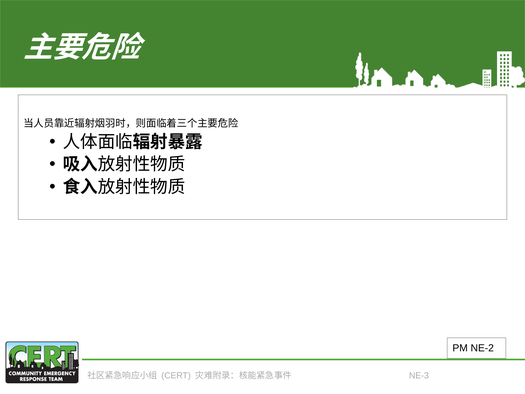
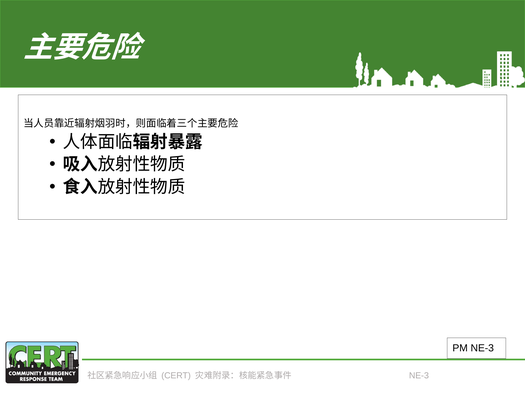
PM NE-2: NE-2 -> NE-3 (482, 348)
